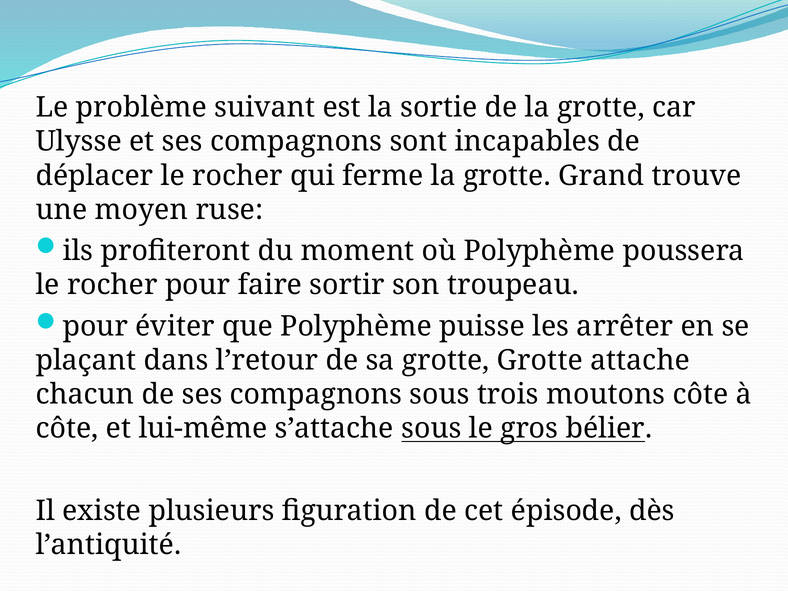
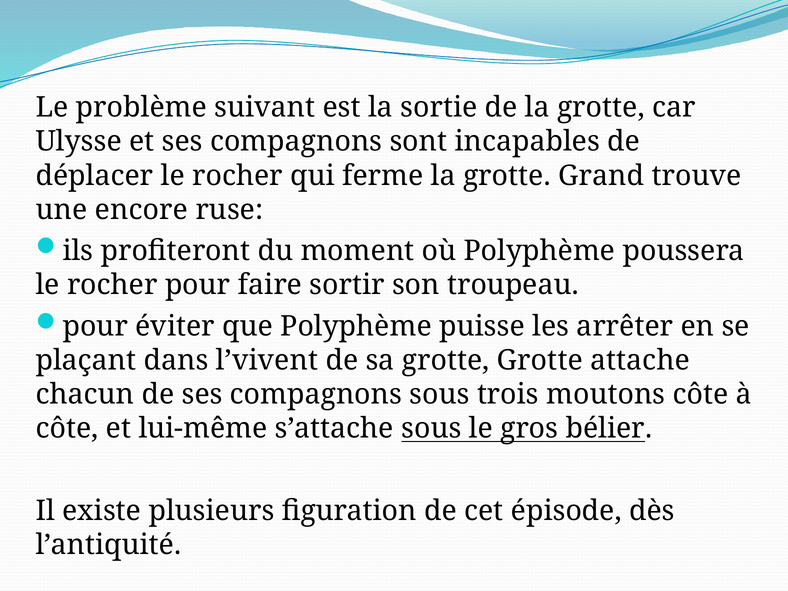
moyen: moyen -> encore (141, 210)
l’retour: l’retour -> l’vivent (267, 360)
